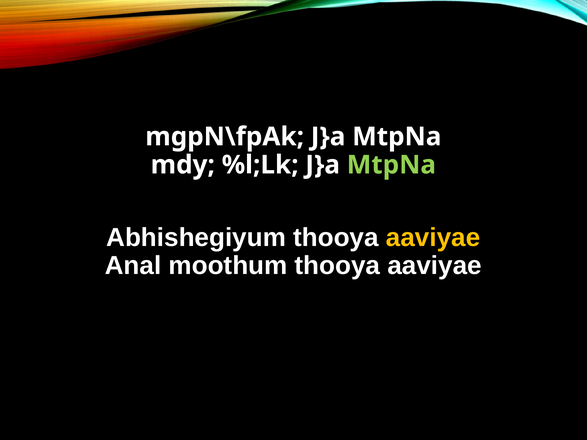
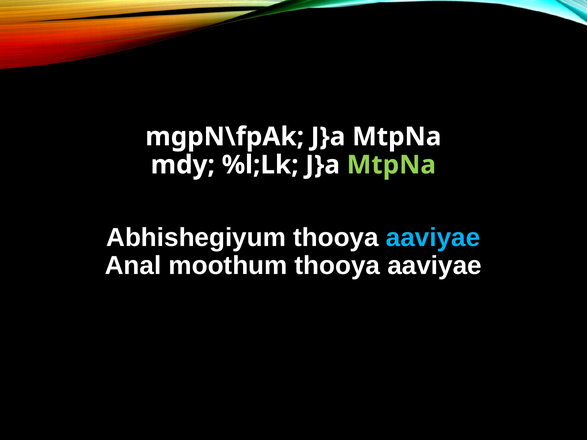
aaviyae colour: yellow -> light blue (433, 238)
